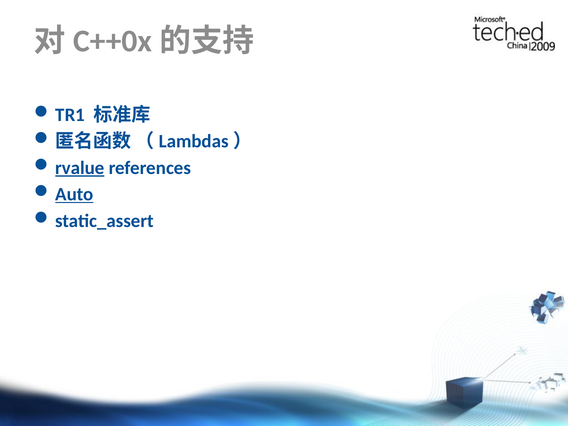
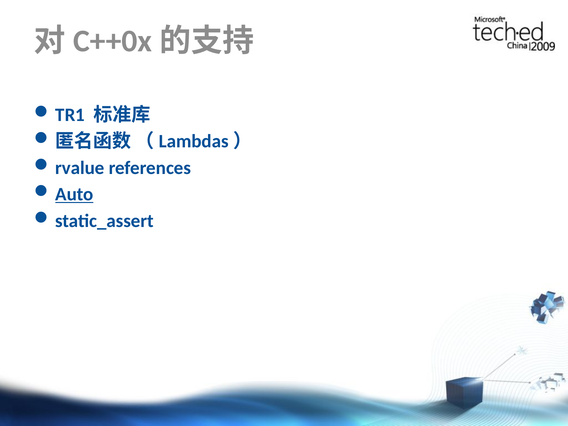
rvalue underline: present -> none (80, 168)
